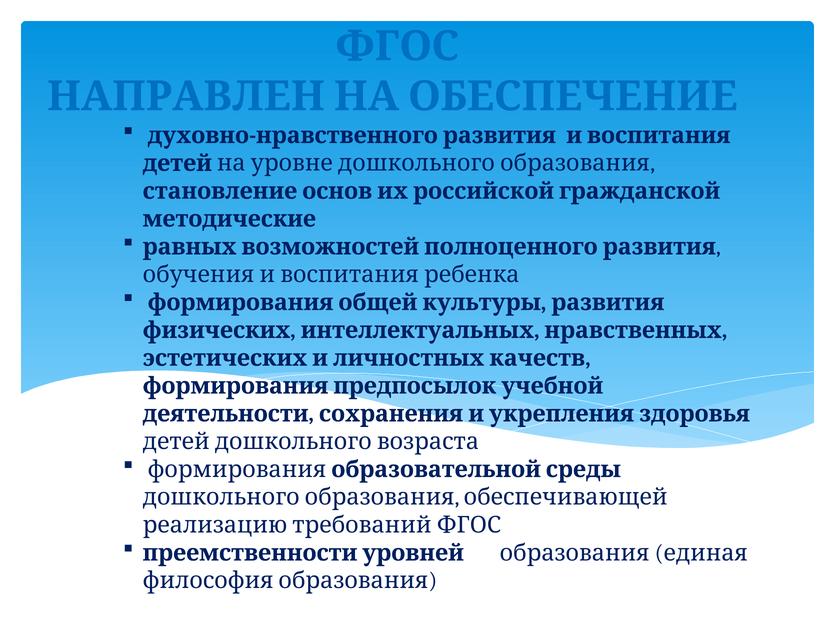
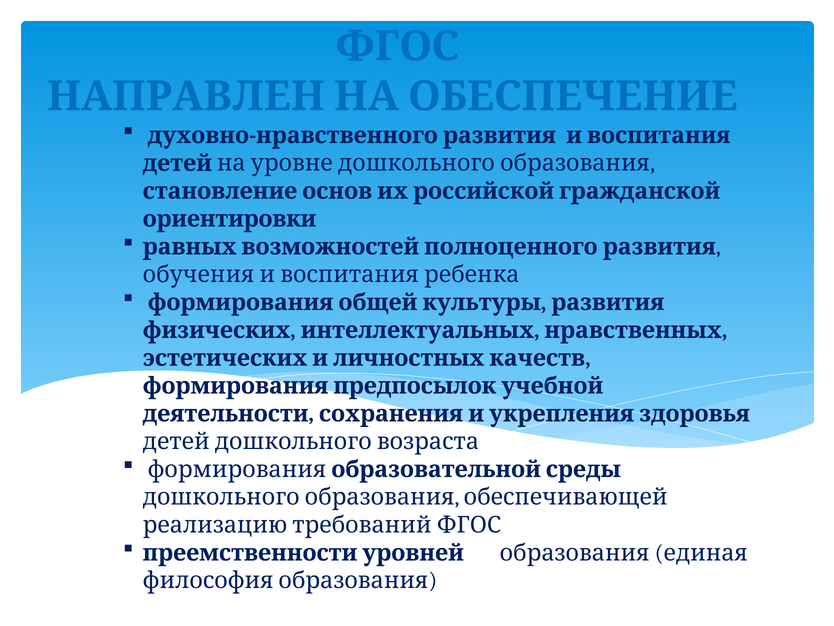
методические: методические -> ориентировки (229, 219)
